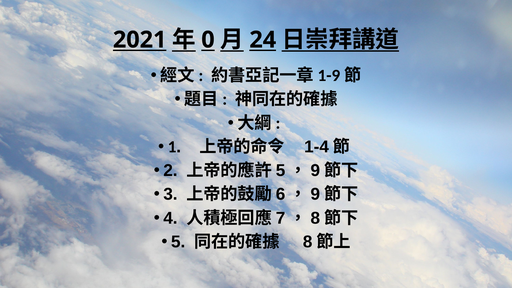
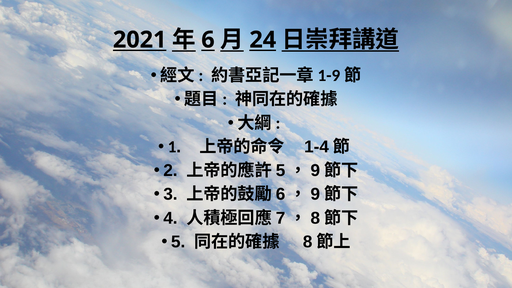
0: 0 -> 6 (208, 40)
